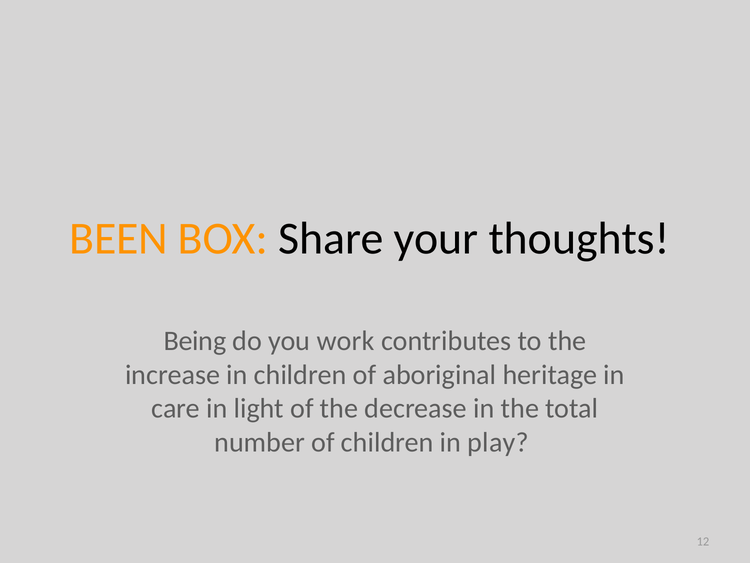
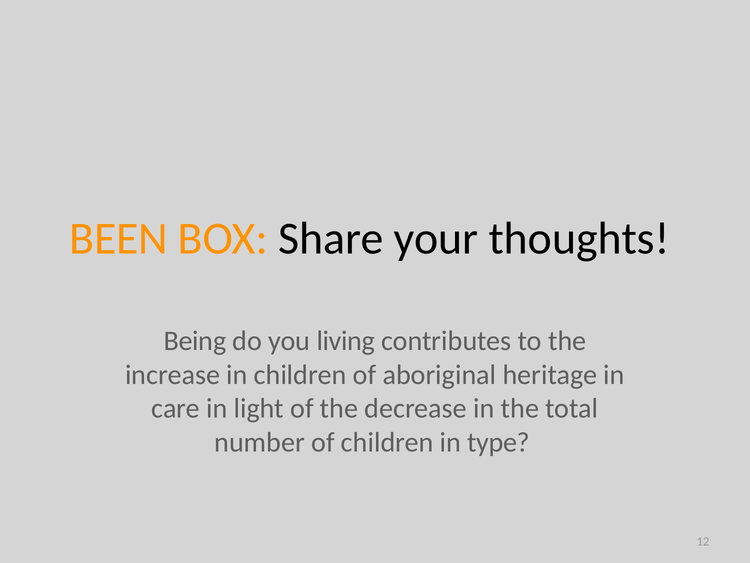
work: work -> living (346, 341)
play: play -> type (498, 442)
